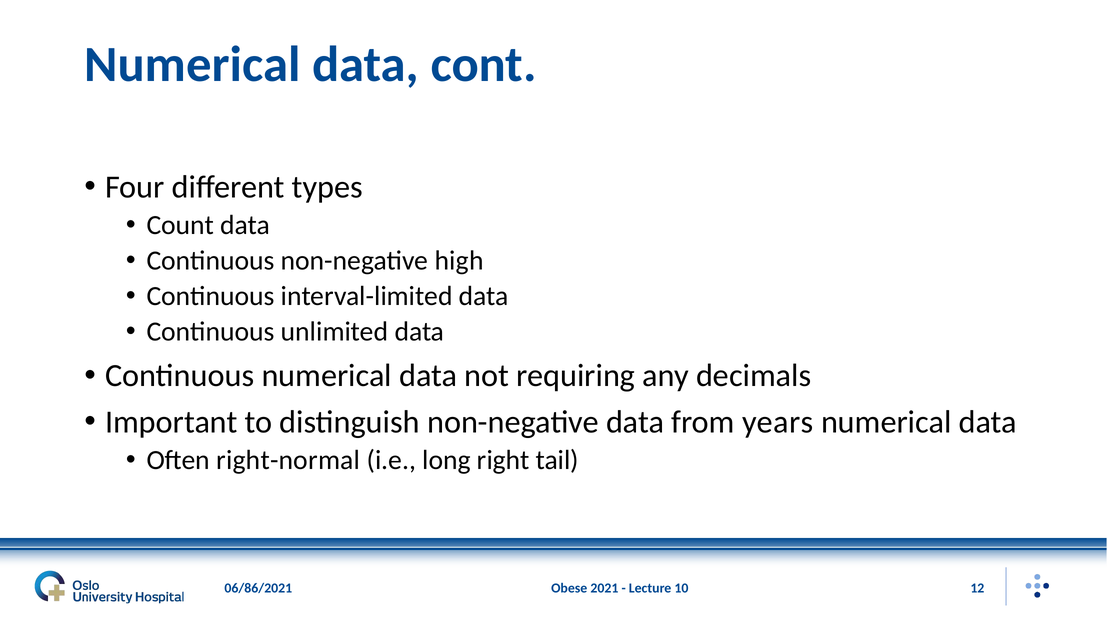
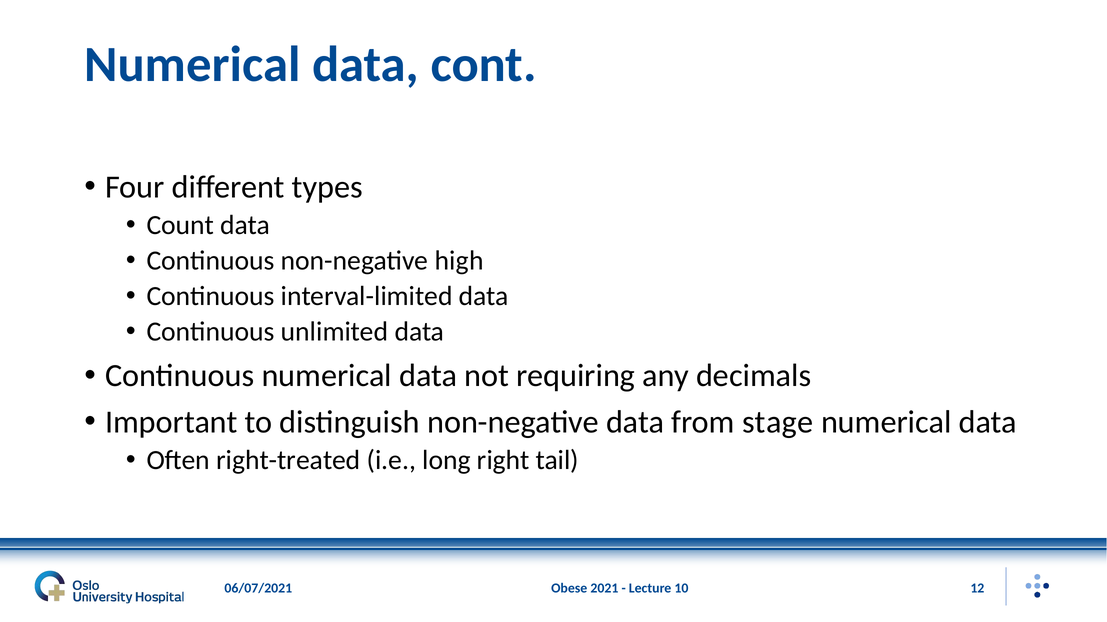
years: years -> stage (778, 423)
right-normal: right-normal -> right-treated (288, 461)
06/86/2021: 06/86/2021 -> 06/07/2021 (258, 589)
